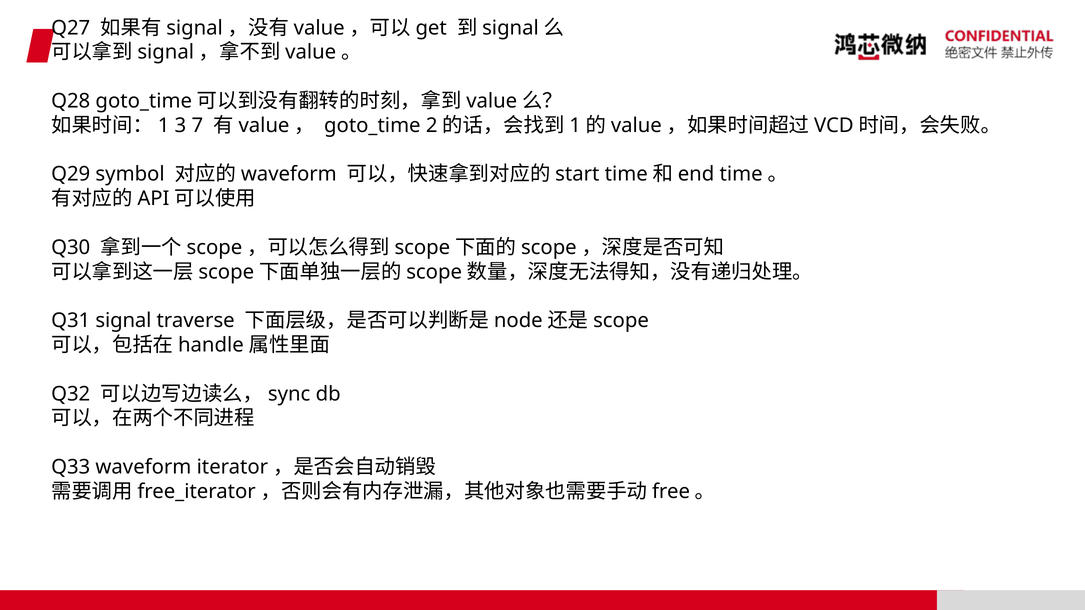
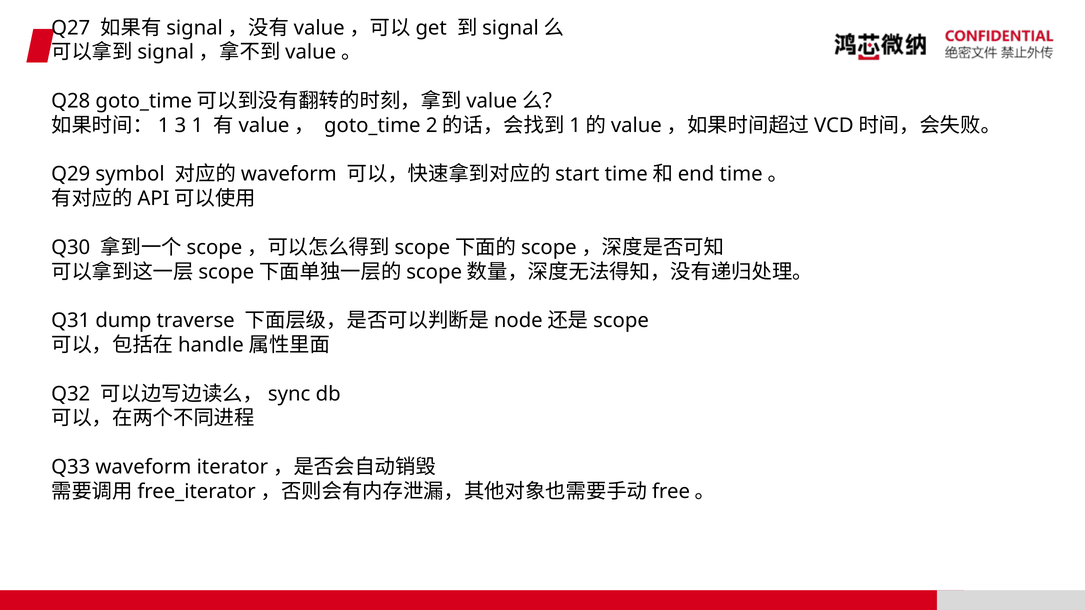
7: 7 -> 1 (197, 126)
signal: signal -> dump (123, 321)
